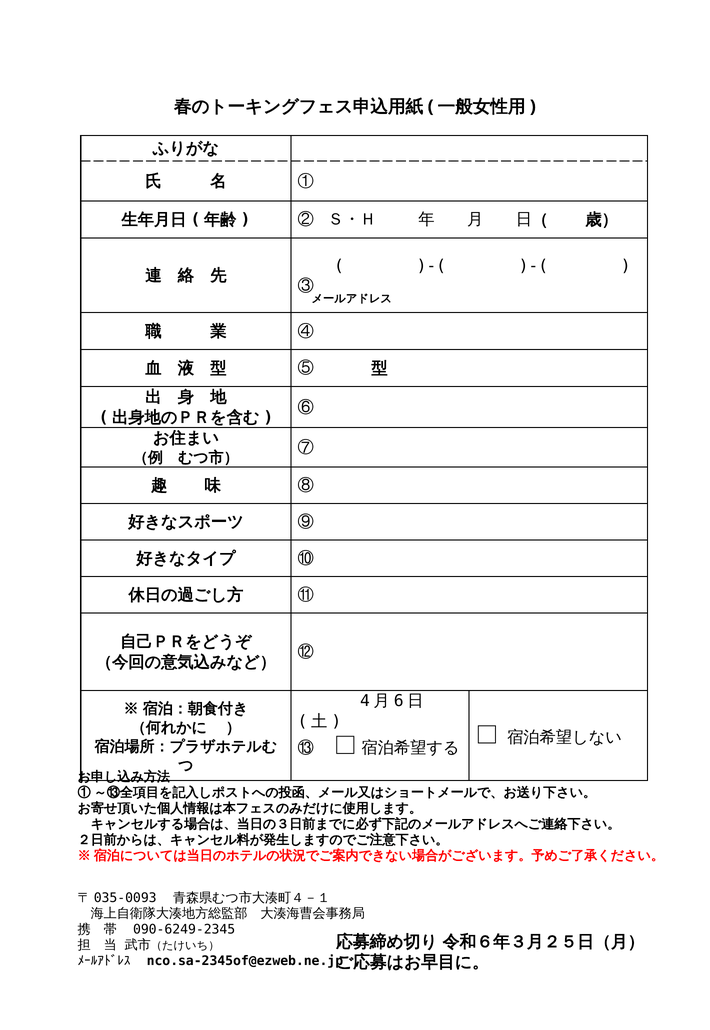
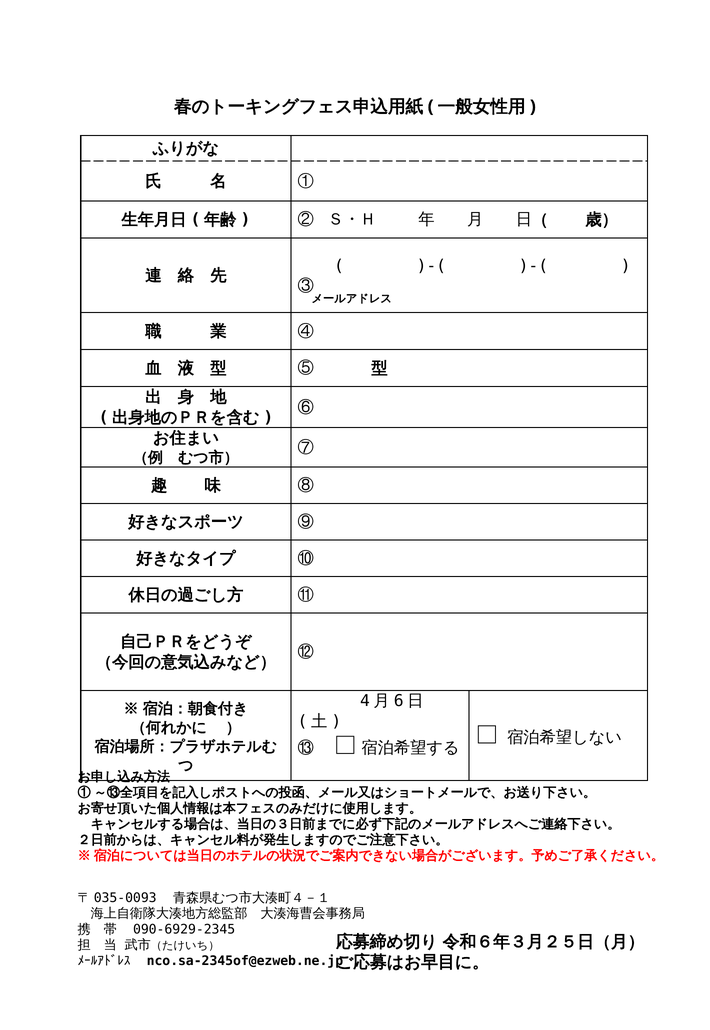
090-6249-2345: 090-6249-2345 -> 090-6929-2345 (184, 929)
